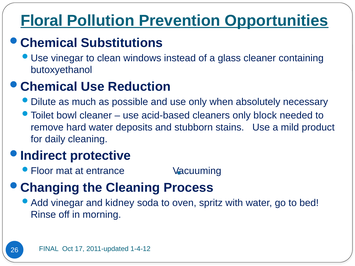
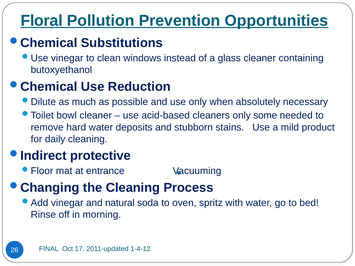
block: block -> some (265, 116)
kidney: kidney -> natural (120, 203)
